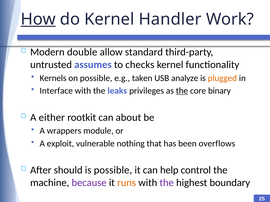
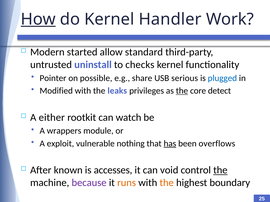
double: double -> started (82, 52)
assumes: assumes -> uninstall (93, 65)
Kernels: Kernels -> Pointer (53, 78)
taken: taken -> share (142, 78)
analyze: analyze -> serious (185, 78)
plugged colour: orange -> blue (222, 78)
Interface: Interface -> Modified (56, 91)
binary: binary -> detect (219, 91)
about: about -> watch (129, 118)
has underline: none -> present (170, 144)
should: should -> known (68, 171)
is possible: possible -> accesses (113, 171)
help: help -> void (169, 171)
the underline: none -> present (220, 171)
the colour: purple -> orange (167, 183)
